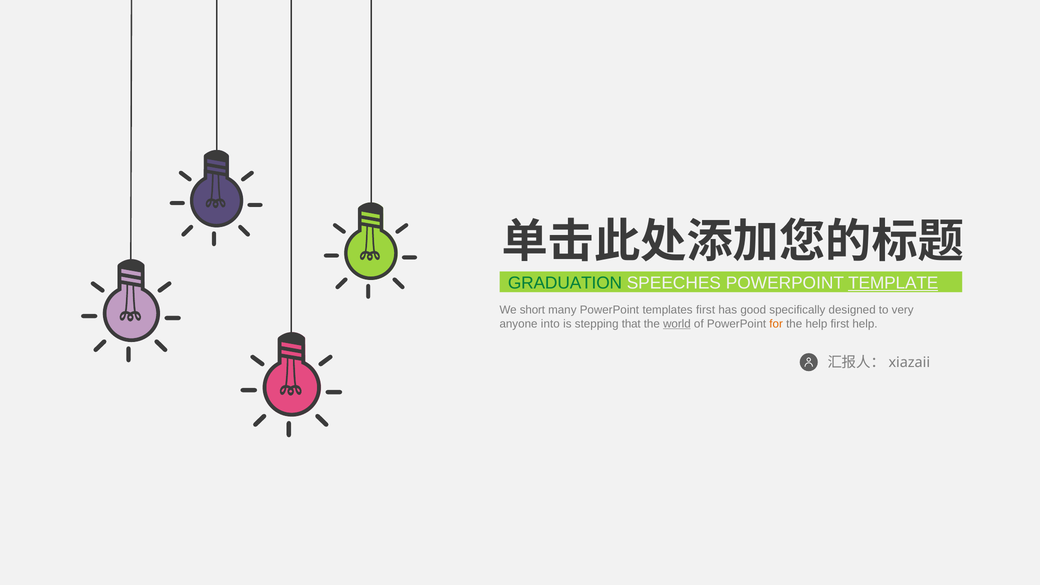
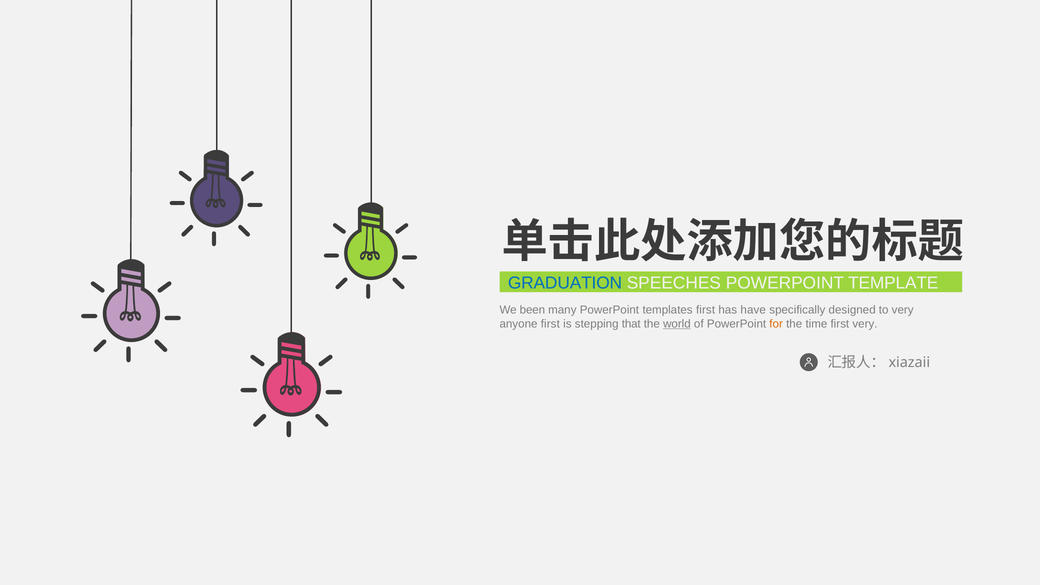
GRADUATION colour: green -> blue (565, 283)
TEMPLATE underline: present -> none (893, 283)
short: short -> been (532, 310)
good: good -> have (753, 310)
anyone into: into -> first (550, 324)
the help: help -> time (816, 324)
first help: help -> very (865, 324)
